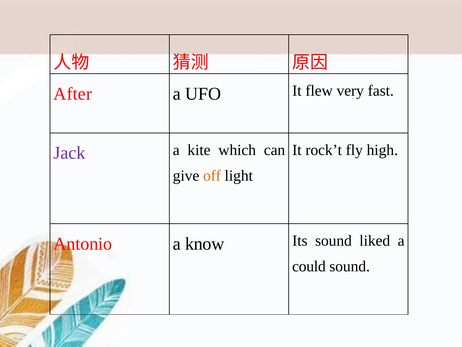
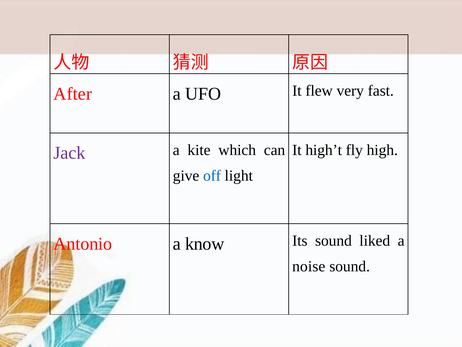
rock’t: rock’t -> high’t (324, 150)
off colour: orange -> blue (212, 175)
could: could -> noise (309, 266)
